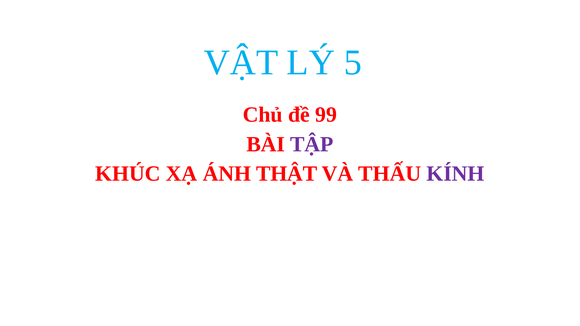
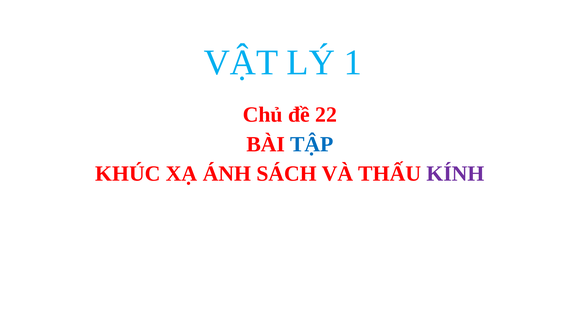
5: 5 -> 1 (353, 63)
99: 99 -> 22 (326, 115)
TẬP colour: purple -> blue (312, 144)
THẬT: THẬT -> SÁCH (287, 174)
